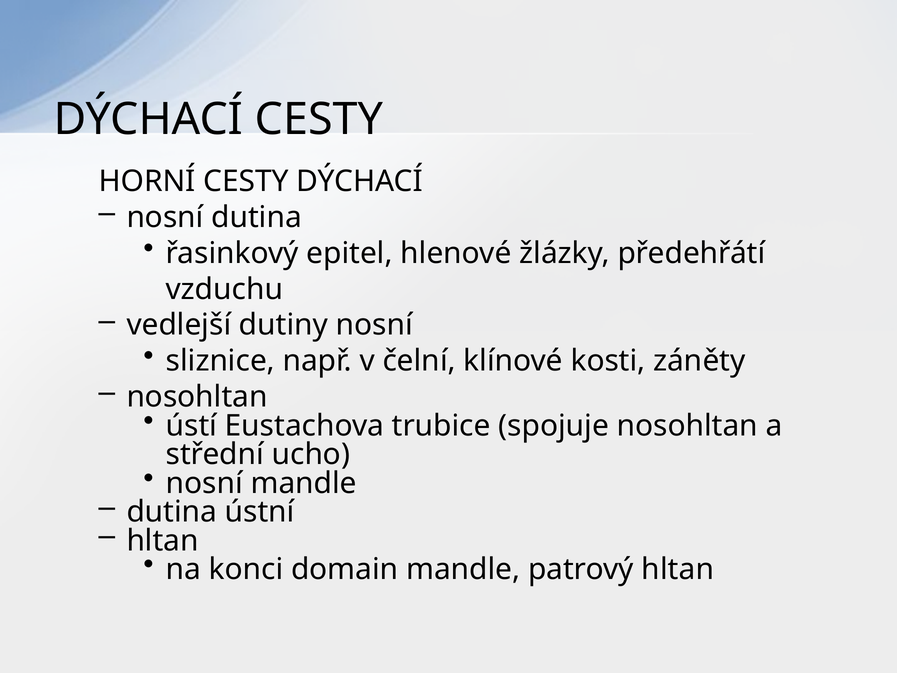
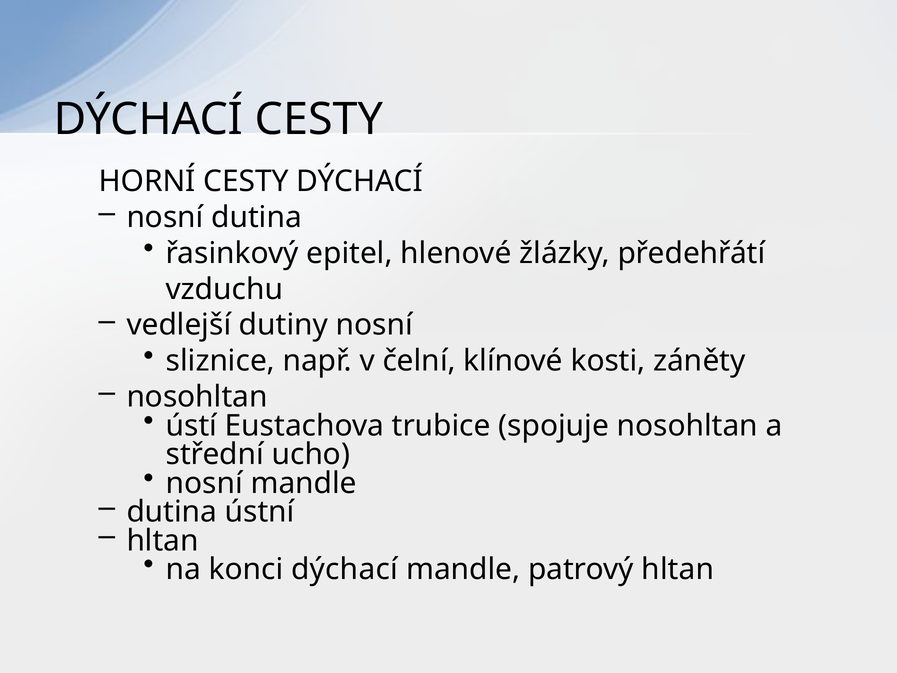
konci domain: domain -> dýchací (345, 569)
